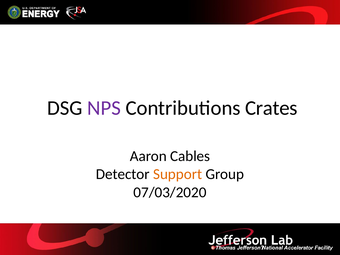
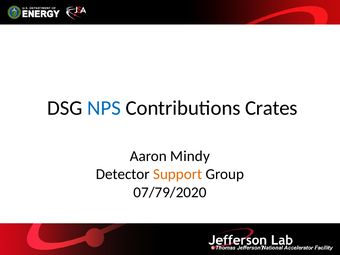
NPS colour: purple -> blue (104, 108)
Cables: Cables -> Mindy (190, 156)
07/03/2020: 07/03/2020 -> 07/79/2020 (170, 192)
